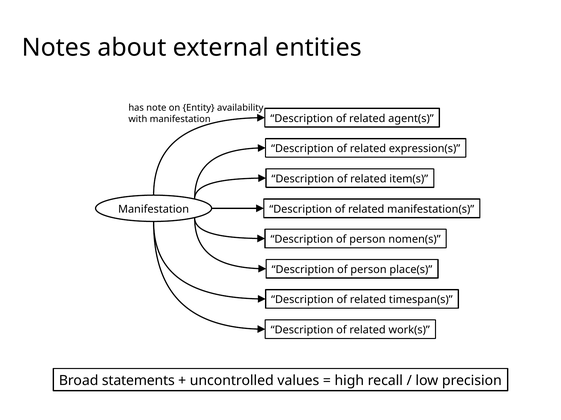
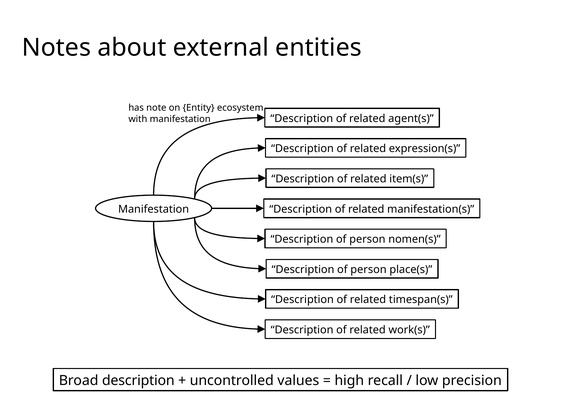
availability: availability -> ecosystem (240, 108)
Broad statements: statements -> description (138, 381)
